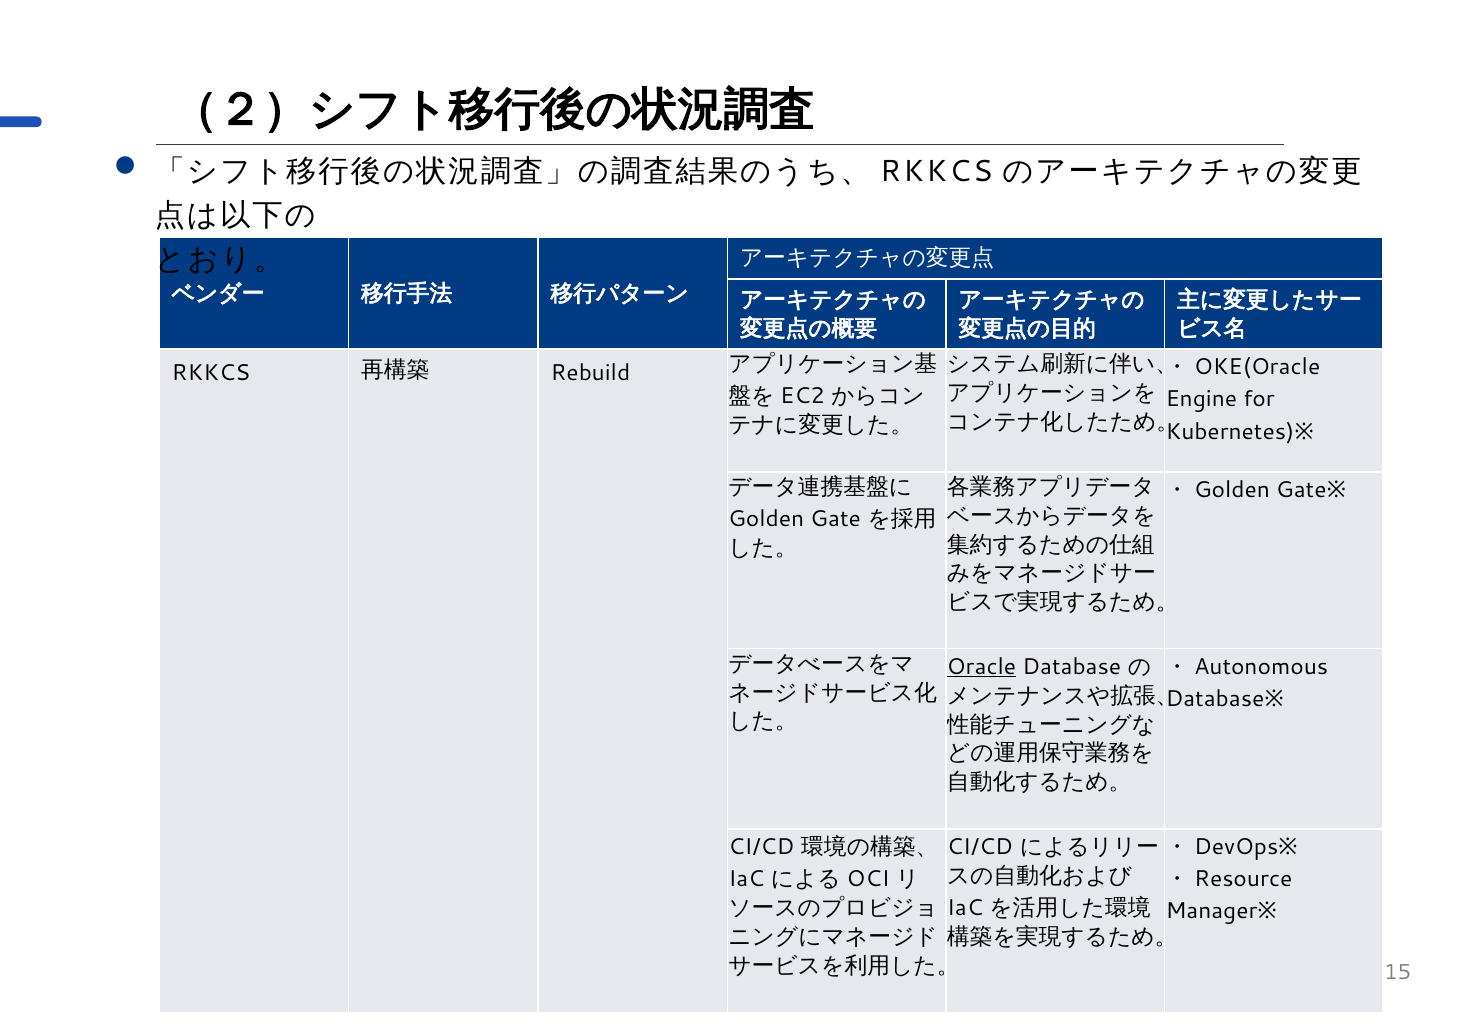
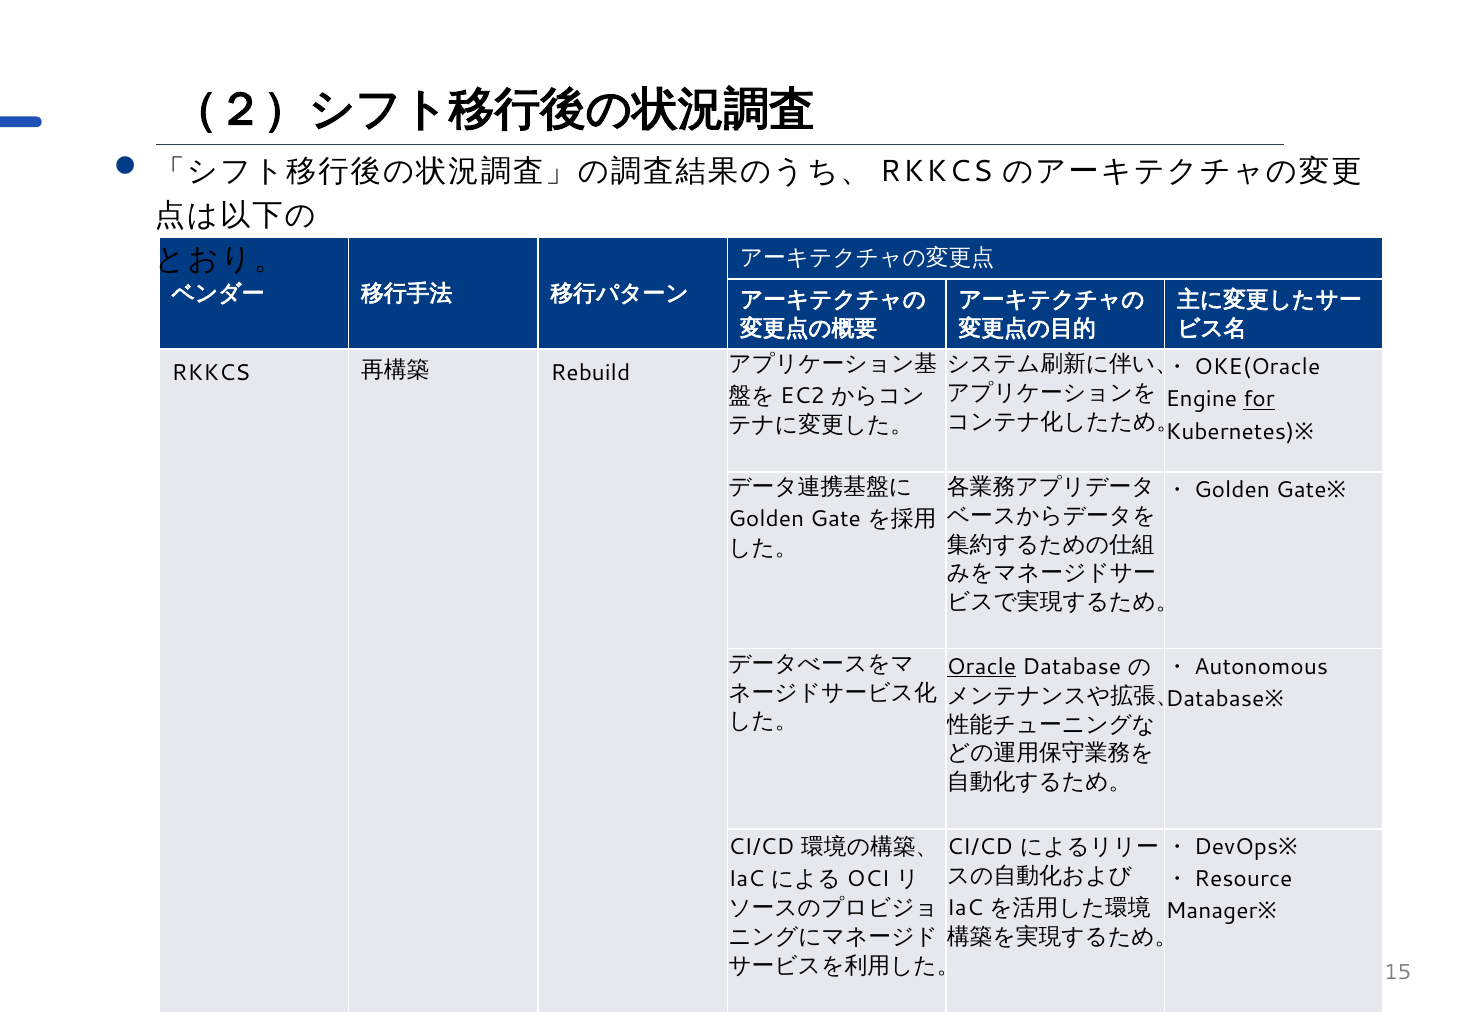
for underline: none -> present (1259, 400)
